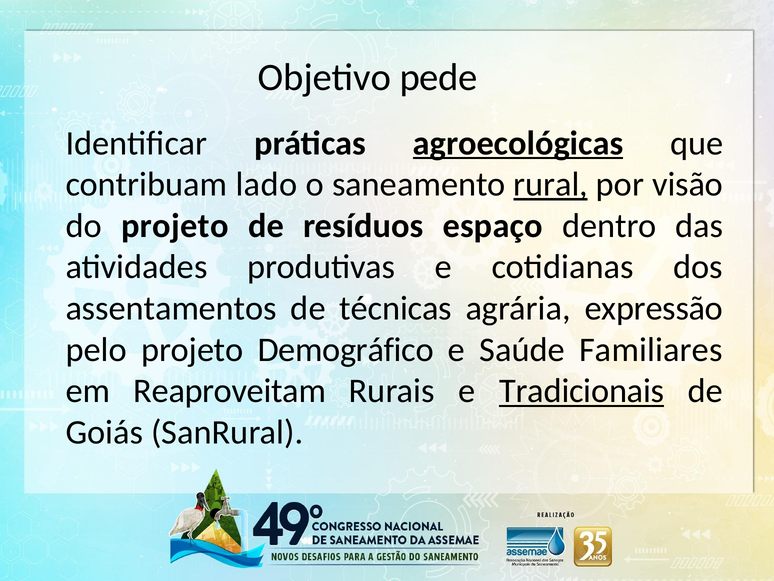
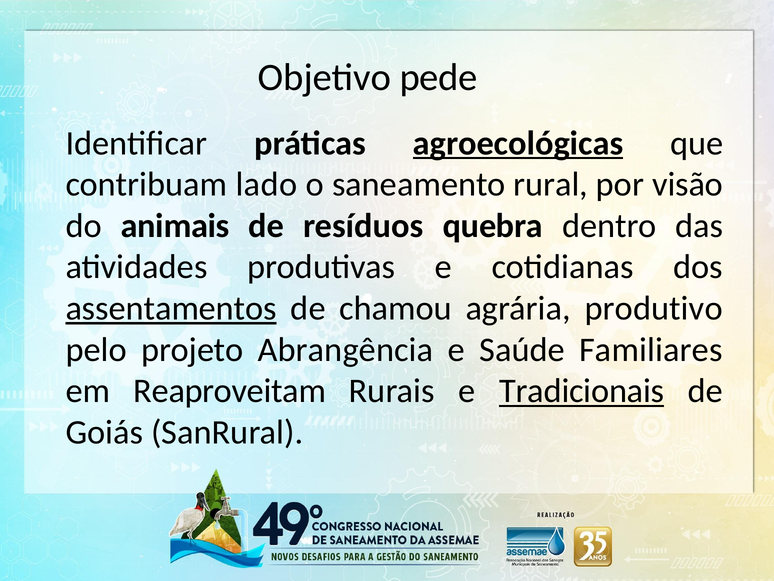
rural underline: present -> none (551, 184)
do projeto: projeto -> animais (175, 226)
espaço: espaço -> quebra (493, 226)
assentamentos underline: none -> present (171, 308)
técnicas: técnicas -> chamou (396, 308)
expressão: expressão -> produtivo (654, 308)
Demográfico: Demográfico -> Abrangência (345, 349)
